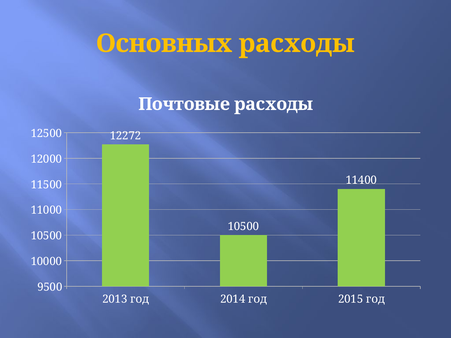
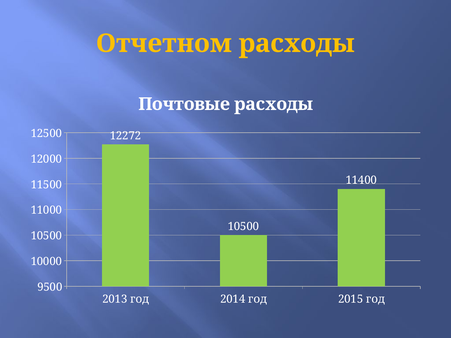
Основных: Основных -> Отчетном (164, 44)
